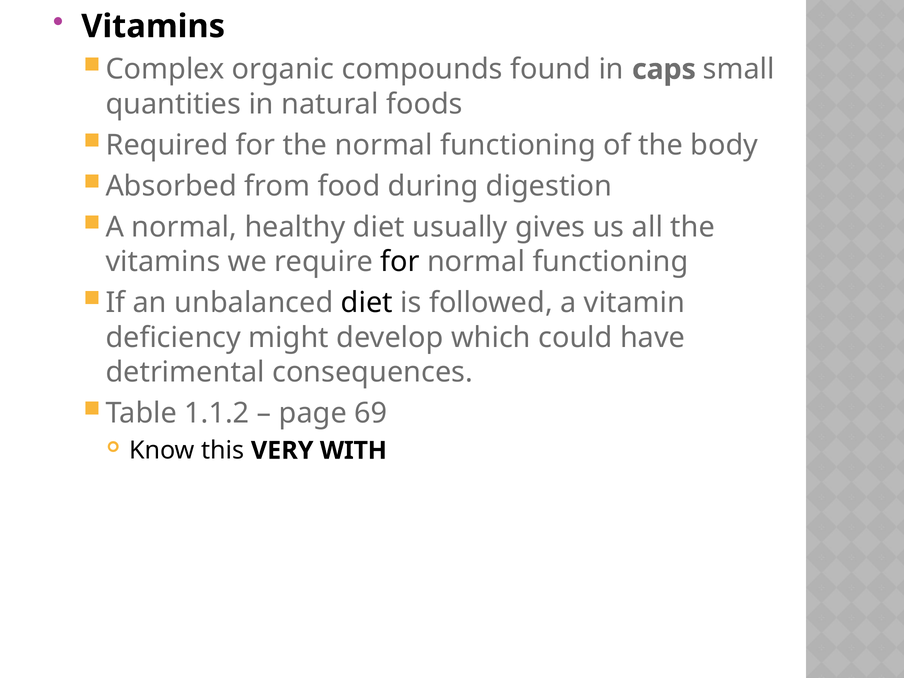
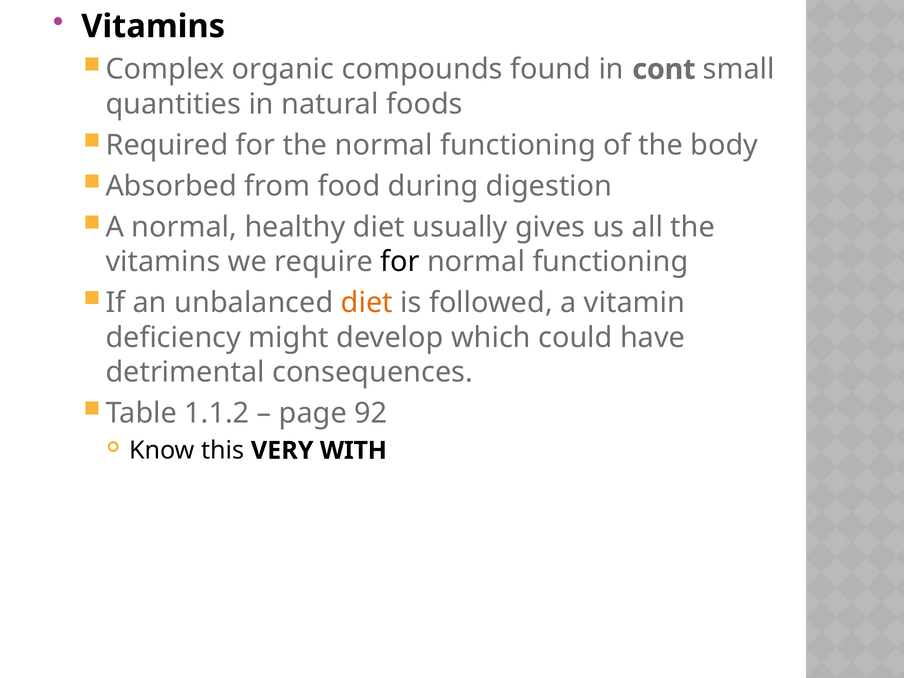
caps: caps -> cont (664, 69)
diet colour: black -> orange (367, 303)
69: 69 -> 92 (371, 413)
